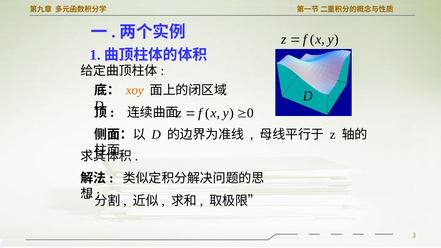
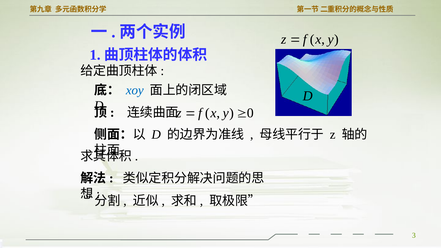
xoy colour: orange -> blue (135, 90)
